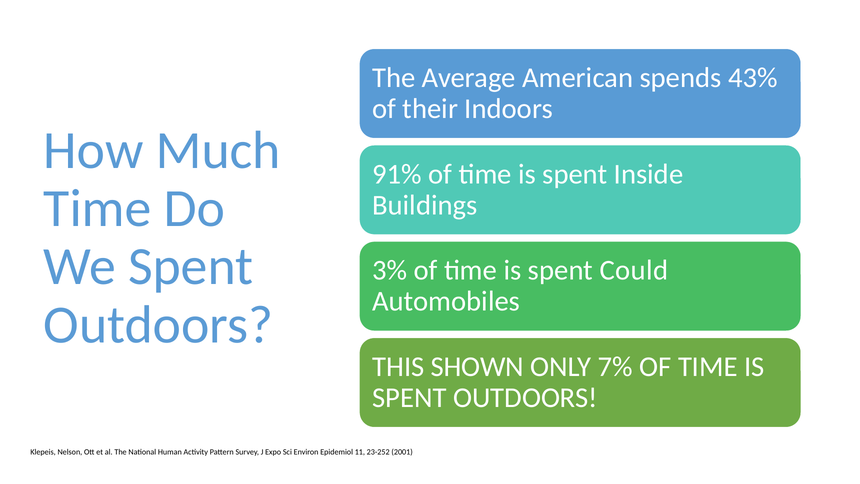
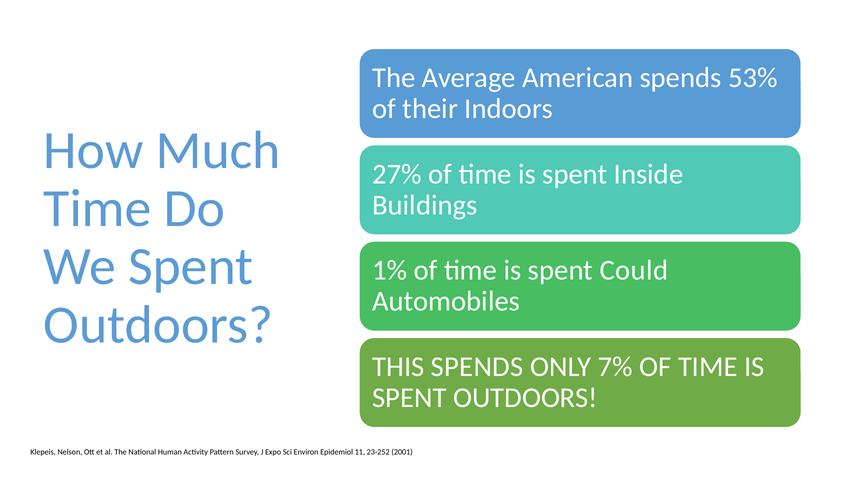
43%: 43% -> 53% (753, 78)
91%: 91% -> 27% (397, 174)
3%: 3% -> 1% (390, 270)
THIS SHOWN: SHOWN -> SPENDS (477, 367)
